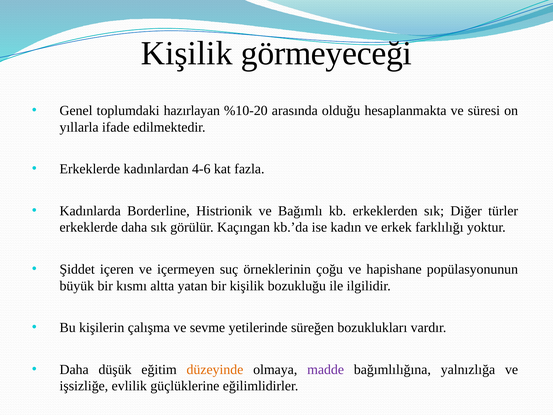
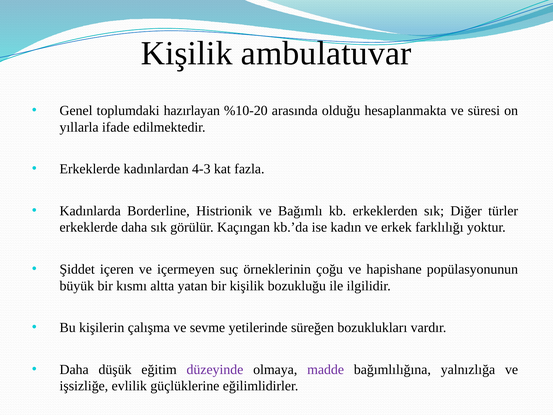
görmeyeceği: görmeyeceği -> ambulatuvar (326, 53)
4-6: 4-6 -> 4-3 (201, 169)
düzeyinde colour: orange -> purple (215, 369)
